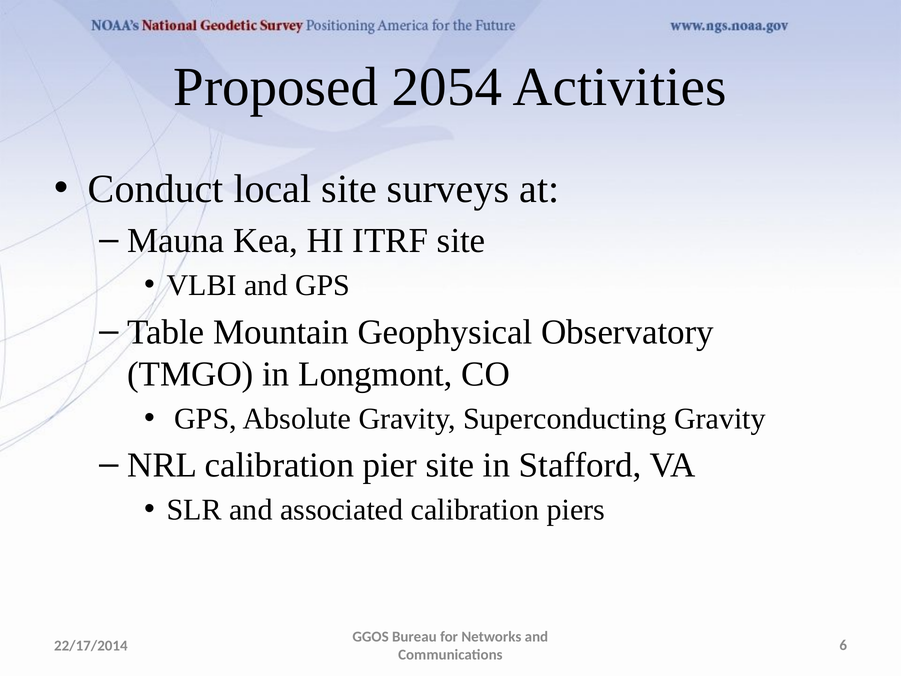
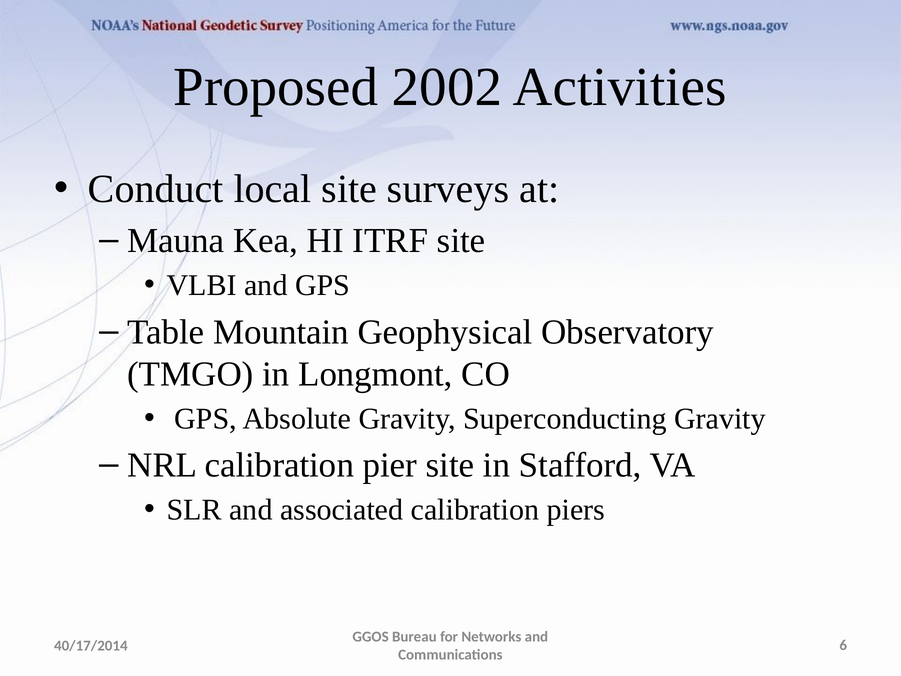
2054: 2054 -> 2002 (447, 87)
22/17/2014: 22/17/2014 -> 40/17/2014 (91, 645)
